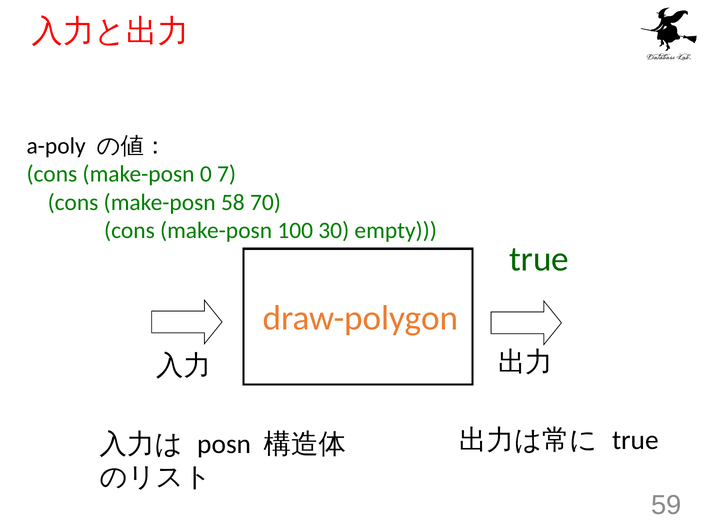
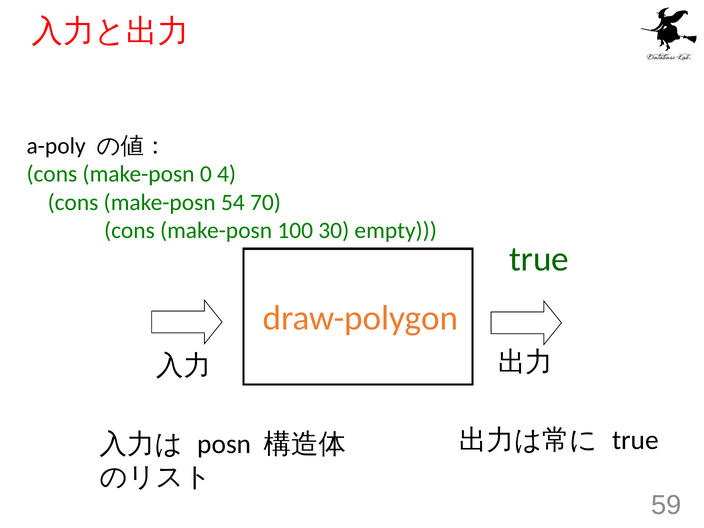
7: 7 -> 4 (227, 174)
58: 58 -> 54 (233, 202)
